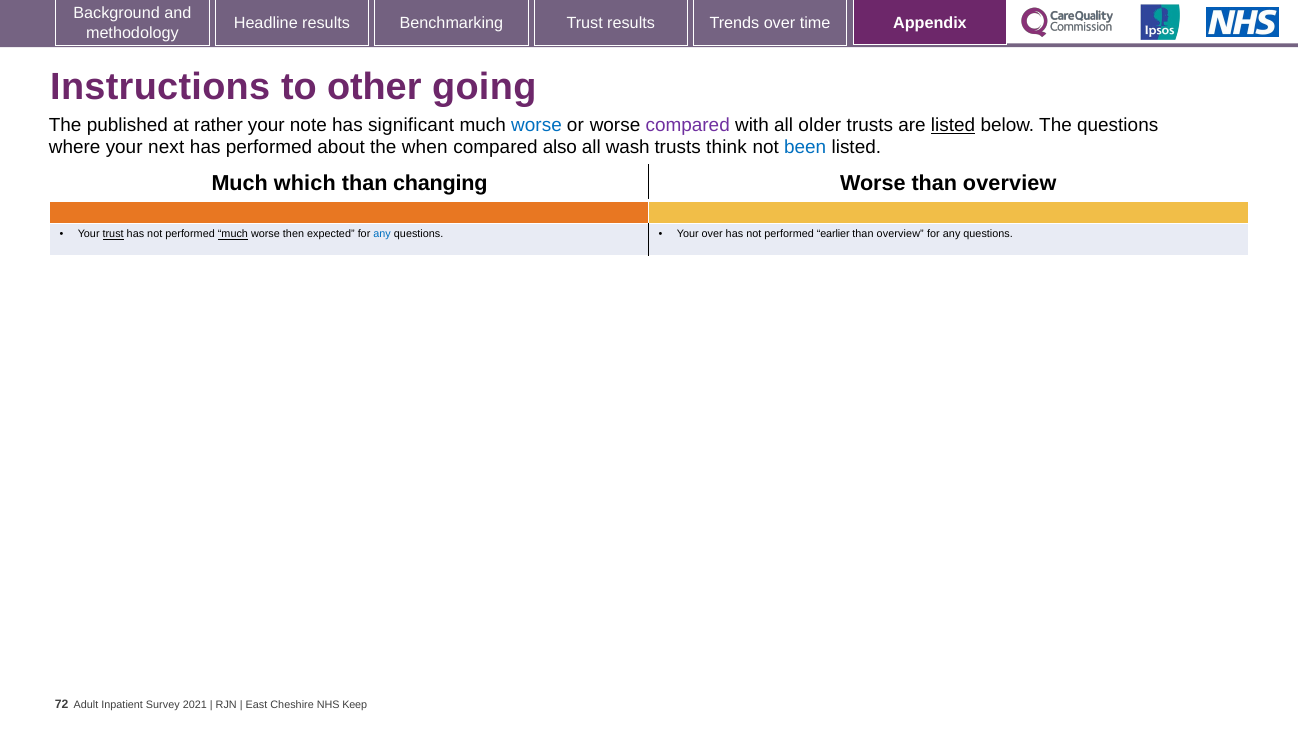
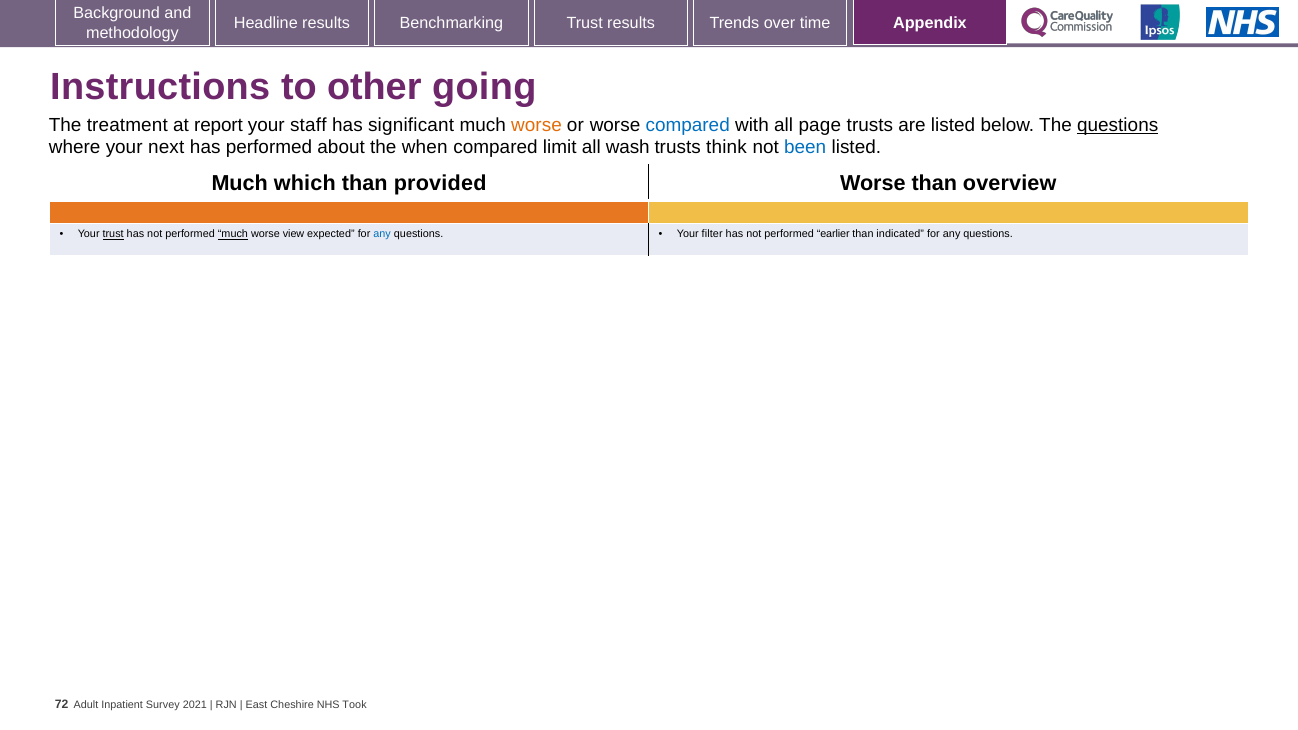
published: published -> treatment (127, 125)
rather: rather -> report (219, 125)
note: note -> staff (308, 125)
worse colour: blue -> orange (537, 125)
compared colour: purple -> blue (688, 125)
older: older -> page (820, 125)
listed underline: present -> none (953, 125)
questions underline: none -> present (1118, 125)
also: also -> limit (560, 148)
changing: changing -> provided (440, 183)
then: then -> view (294, 234)
Your over: over -> filter (712, 234)
overview: overview -> indicated (900, 234)
Keep: Keep -> Took (355, 705)
